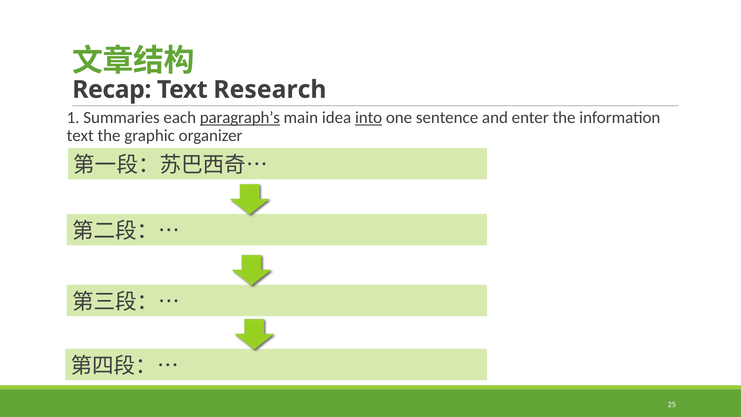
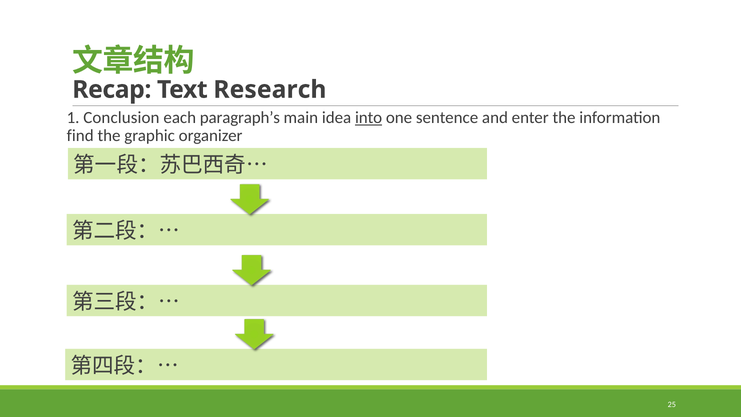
Summaries: Summaries -> Conclusion (121, 117)
paragraph’s underline: present -> none (240, 117)
text: text -> find (80, 136)
